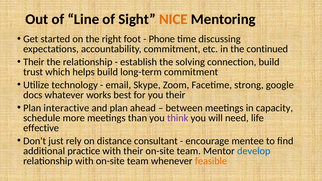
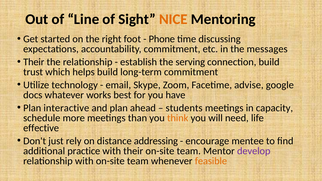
continued: continued -> messages (267, 49)
solving: solving -> serving (190, 62)
strong: strong -> advise (249, 85)
you their: their -> have (175, 95)
between: between -> students (184, 108)
think colour: purple -> orange (178, 118)
consultant: consultant -> addressing (156, 141)
develop colour: blue -> purple (254, 151)
